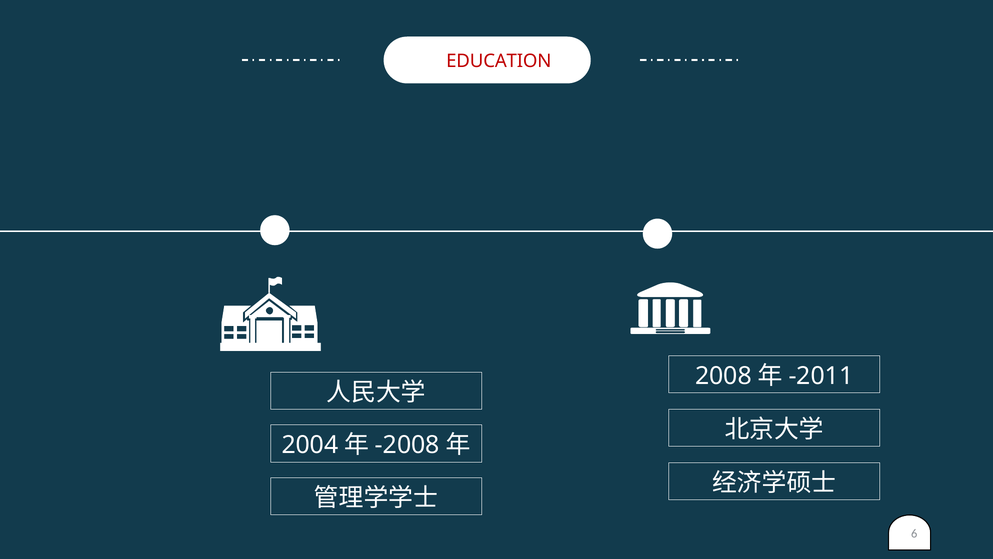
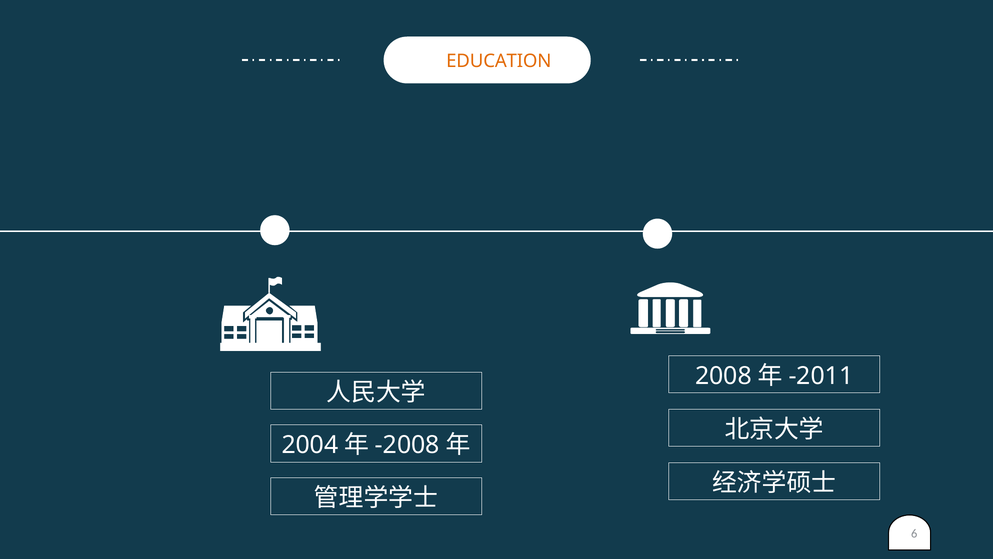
EDUCATION colour: red -> orange (499, 61)
